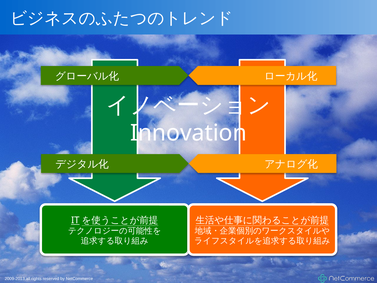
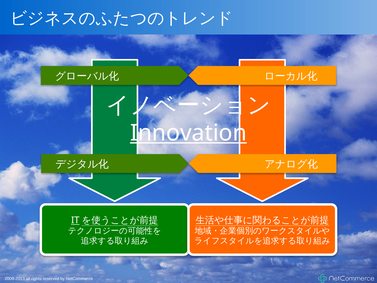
Innovation underline: none -> present (188, 133)
